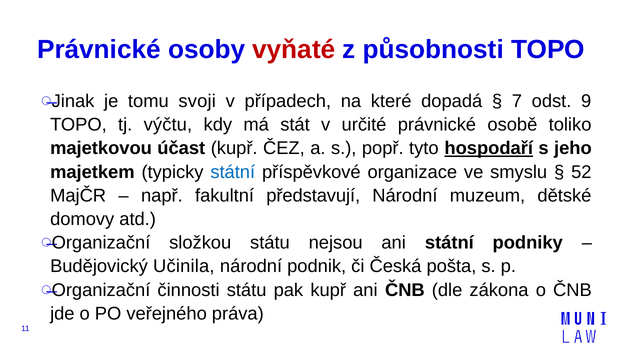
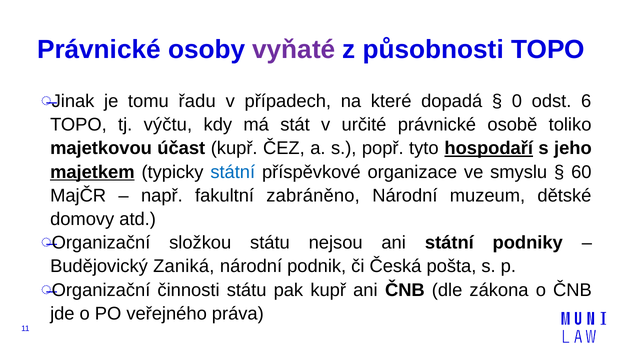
vyňaté colour: red -> purple (294, 49)
svoji: svoji -> řadu (197, 101)
7: 7 -> 0 (517, 101)
9: 9 -> 6 (586, 101)
majetkem underline: none -> present (92, 172)
52: 52 -> 60 (581, 172)
představují: představují -> zabráněno (313, 195)
Učinila: Učinila -> Zaniká (184, 266)
